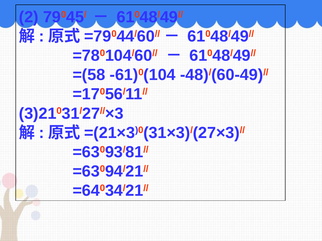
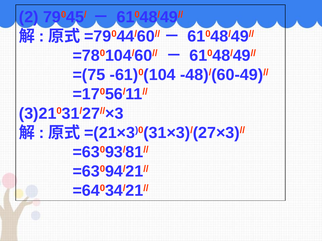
=(58: =(58 -> =(75 (89, 75)
